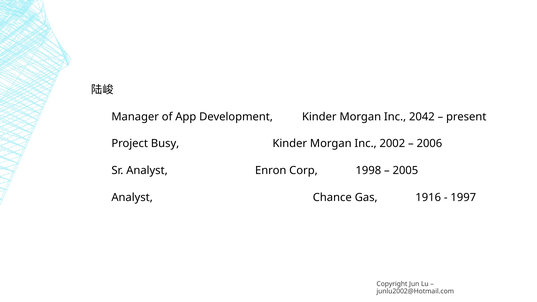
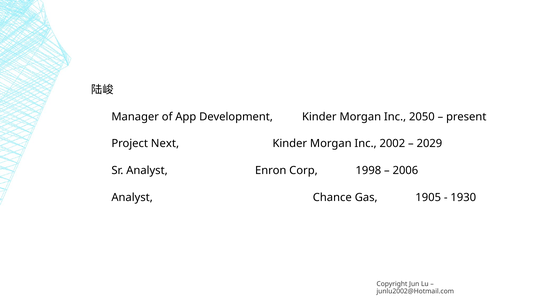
2042: 2042 -> 2050 (422, 117)
Busy: Busy -> Next (165, 144)
2006: 2006 -> 2029 (429, 144)
2005: 2005 -> 2006 (405, 171)
1916: 1916 -> 1905 (428, 197)
1997: 1997 -> 1930 (463, 197)
